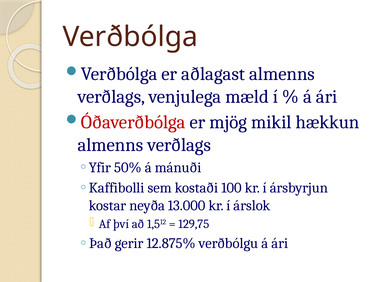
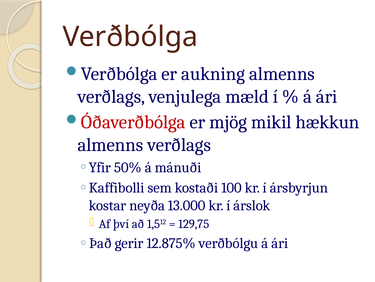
aðlagast: aðlagast -> aukning (213, 74)
